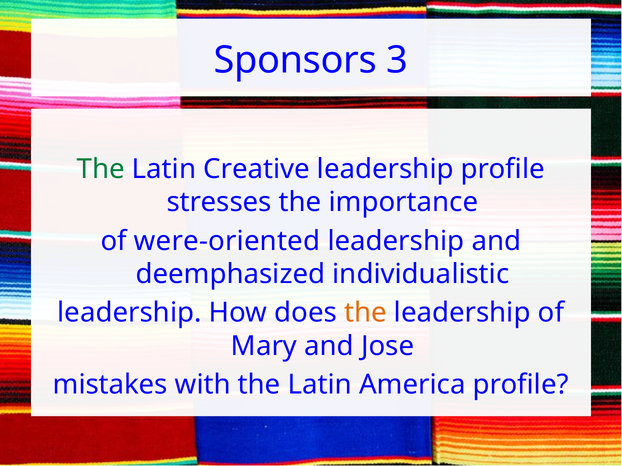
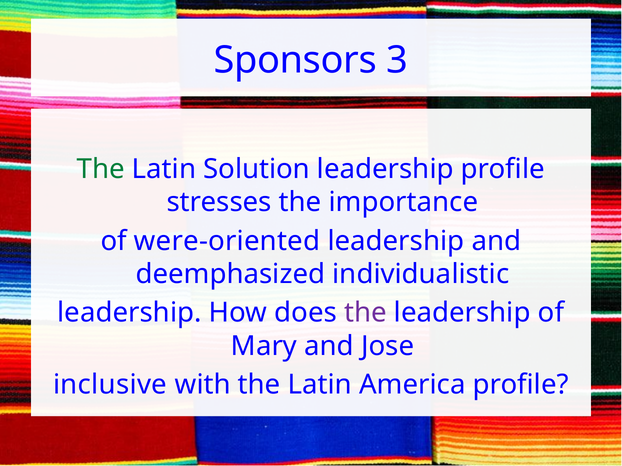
Creative: Creative -> Solution (257, 169)
the colour: orange -> purple (365, 313)
mistakes: mistakes -> inclusive (110, 385)
